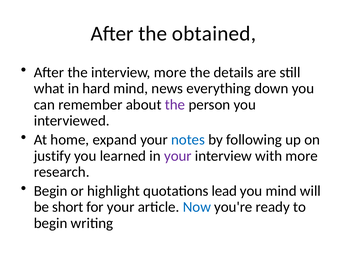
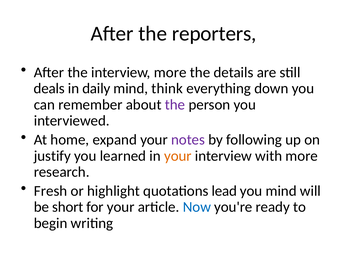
obtained: obtained -> reporters (214, 34)
what: what -> deals (49, 89)
hard: hard -> daily (96, 89)
news: news -> think (167, 89)
notes colour: blue -> purple (188, 140)
your colour: purple -> orange (178, 156)
Begin: Begin -> Fresh (51, 191)
